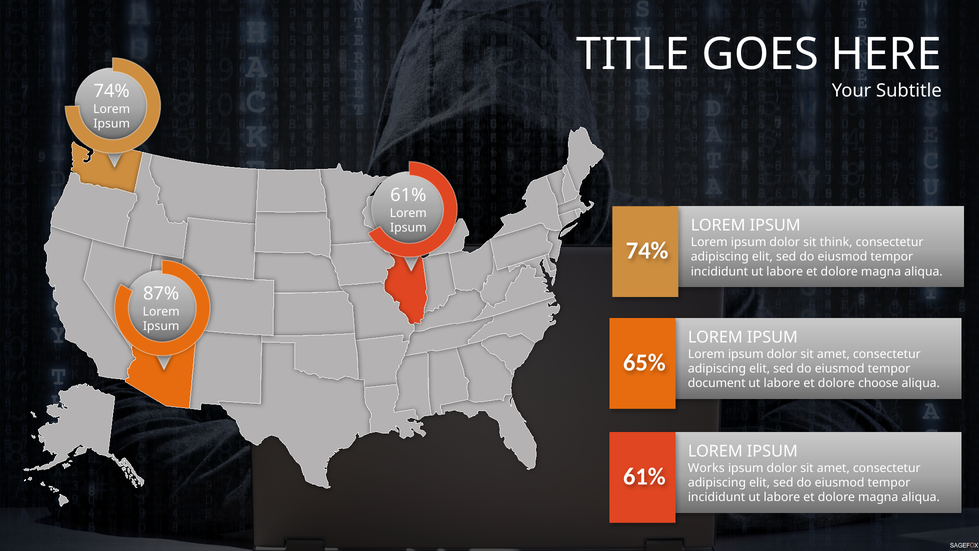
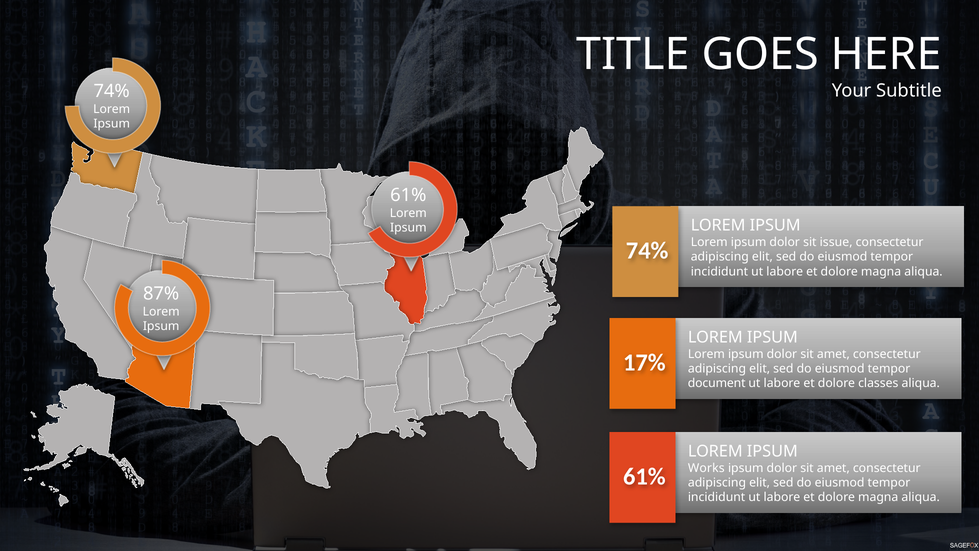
think: think -> issue (836, 242)
65%: 65% -> 17% (644, 362)
choose: choose -> classes (878, 383)
